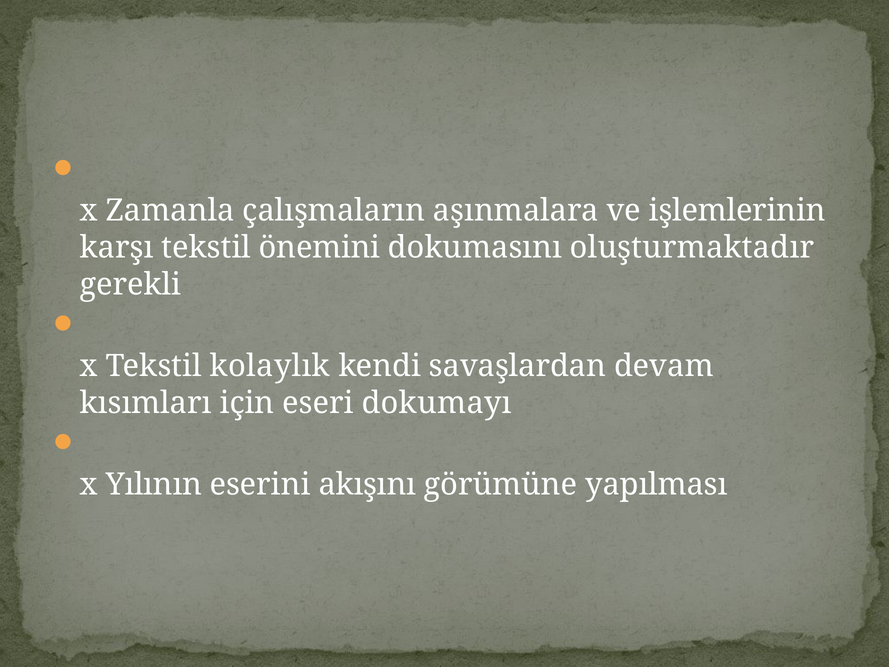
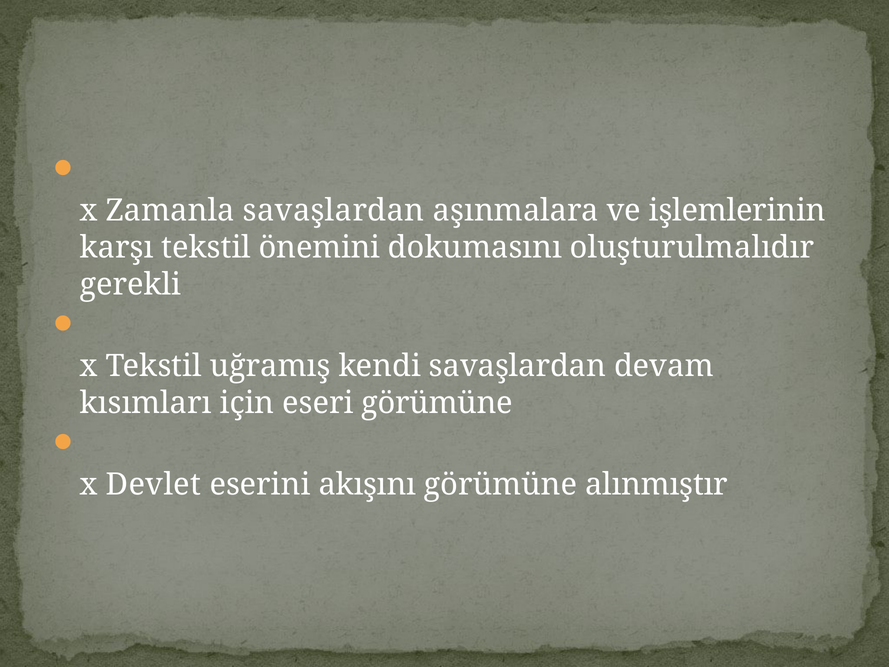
Zamanla çalışmaların: çalışmaların -> savaşlardan (334, 210)
oluşturmaktadır: oluşturmaktadır -> oluşturulmalıdır (692, 247)
kolaylık: kolaylık -> uğramış (270, 366)
eseri dokumayı: dokumayı -> görümüne (437, 403)
Yılının: Yılının -> Devlet (153, 484)
yapılması: yapılması -> alınmıştır (657, 484)
